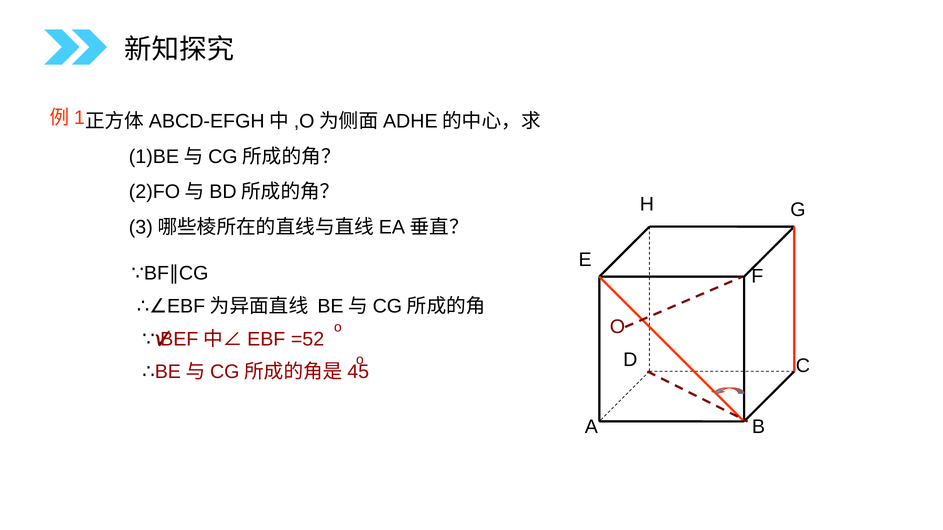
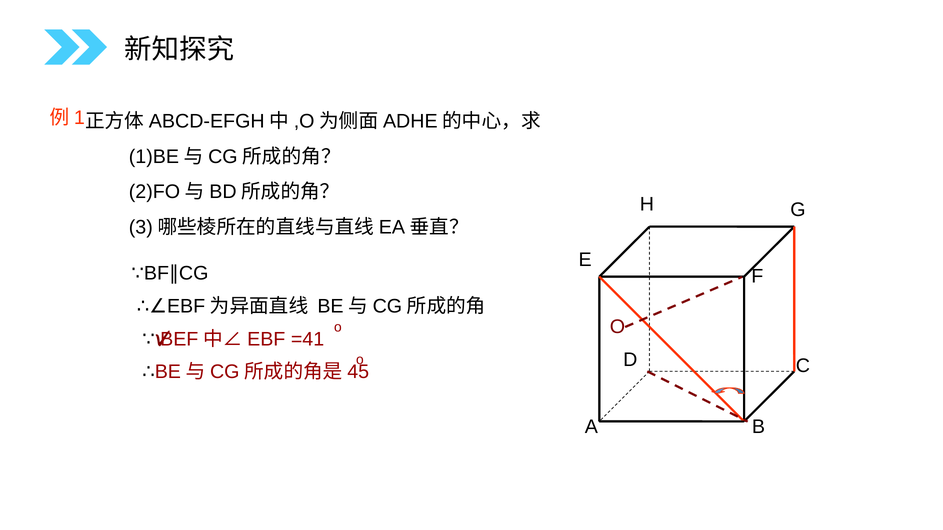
=52: =52 -> =41 (308, 339)
